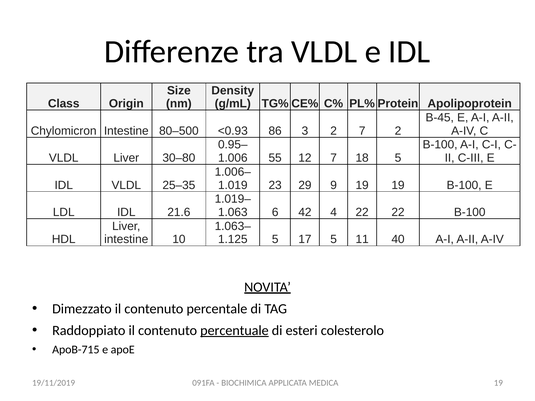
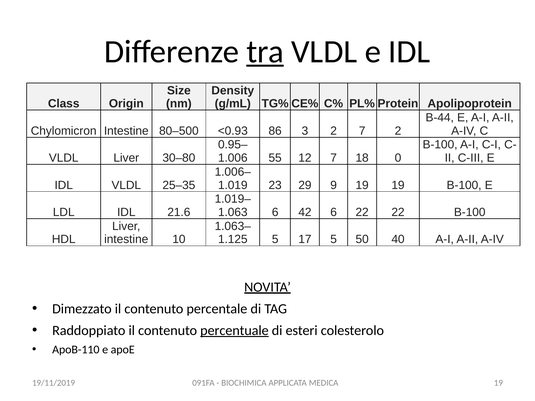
tra underline: none -> present (265, 52)
B-45: B-45 -> B-44 (440, 118)
18 5: 5 -> 0 (398, 158)
42 4: 4 -> 6 (334, 212)
11: 11 -> 50 (362, 240)
ApoB-715: ApoB-715 -> ApoB-110 (76, 350)
